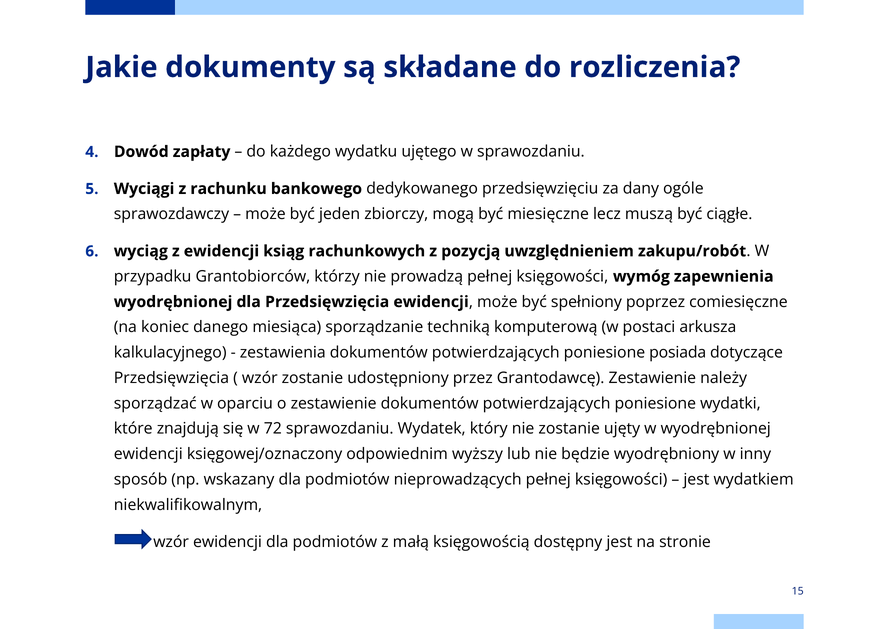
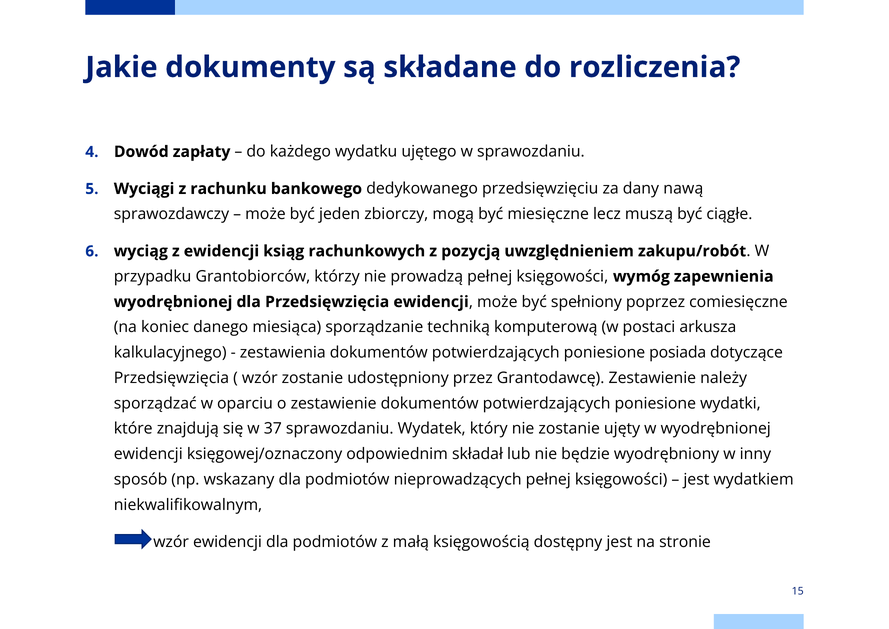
ogóle: ogóle -> nawą (683, 189)
72: 72 -> 37 (273, 428)
wyższy: wyższy -> składał (478, 454)
